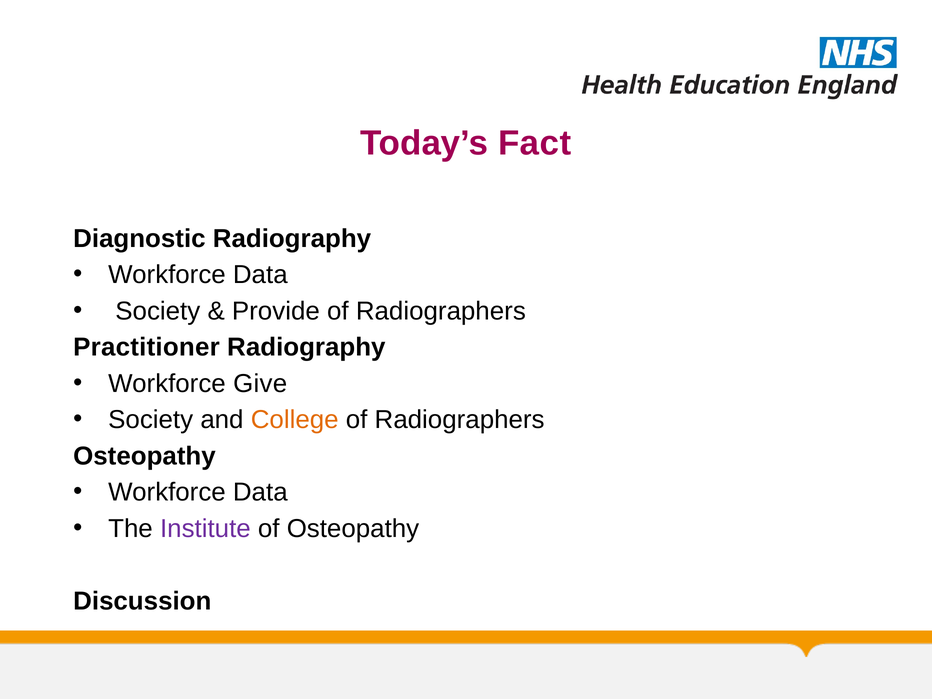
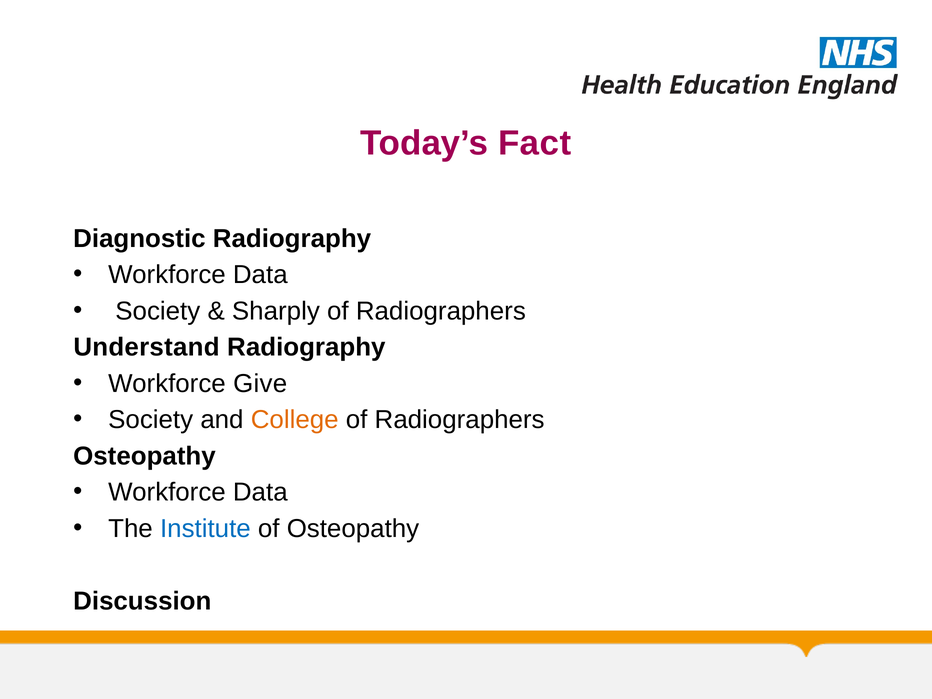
Provide: Provide -> Sharply (276, 311)
Practitioner: Practitioner -> Understand (146, 347)
Institute colour: purple -> blue (205, 529)
